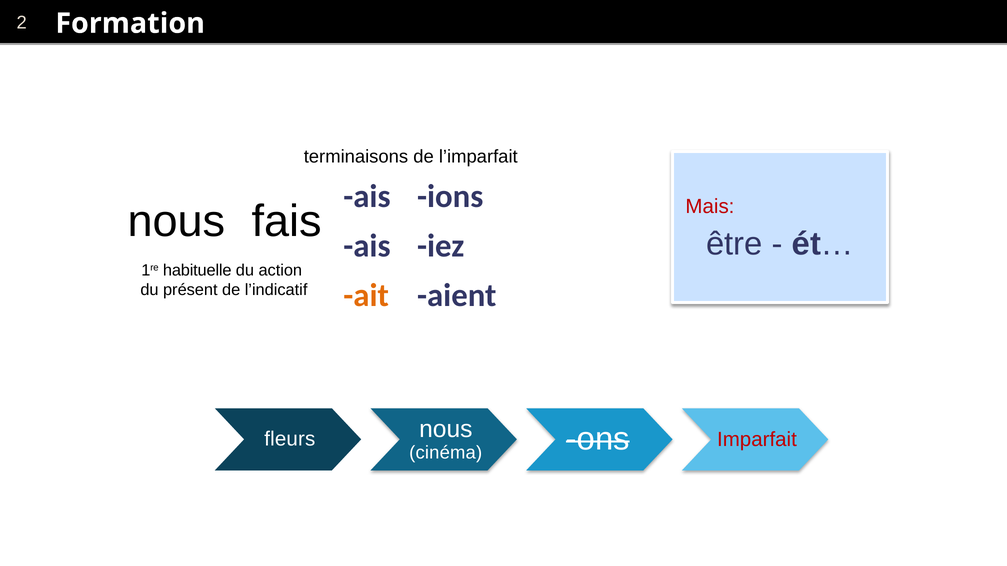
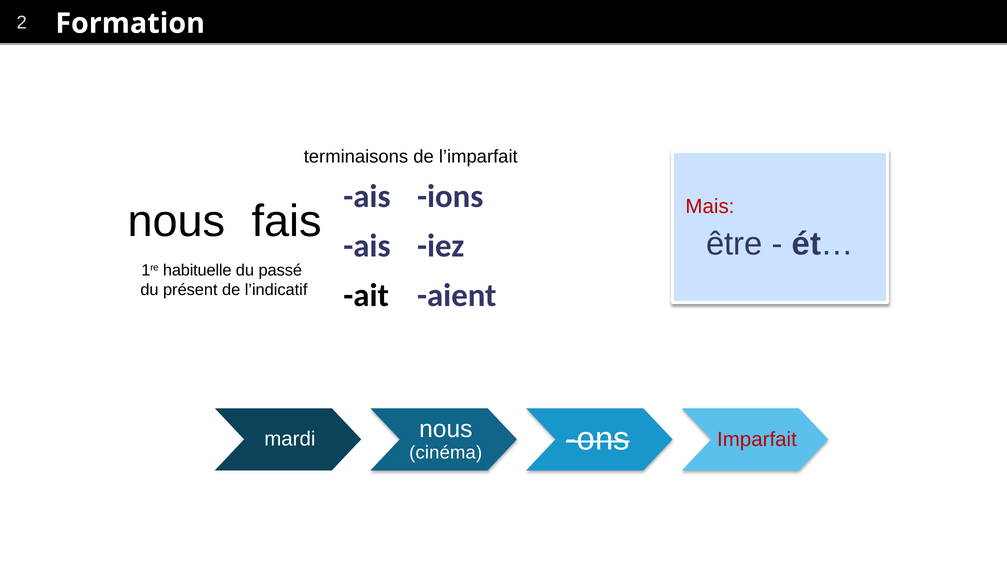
action: action -> passé (280, 270)
ait colour: orange -> black (366, 296)
fleurs: fleurs -> mardi (290, 440)
